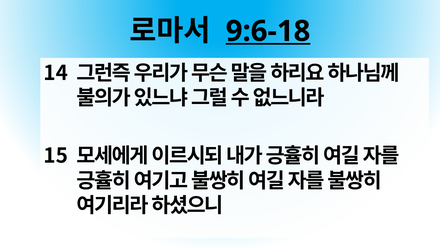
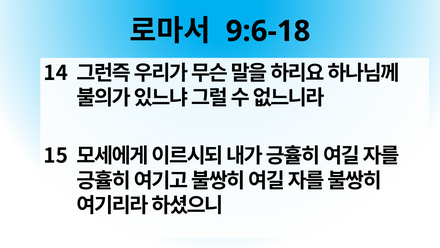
9:6-18 underline: present -> none (268, 31)
